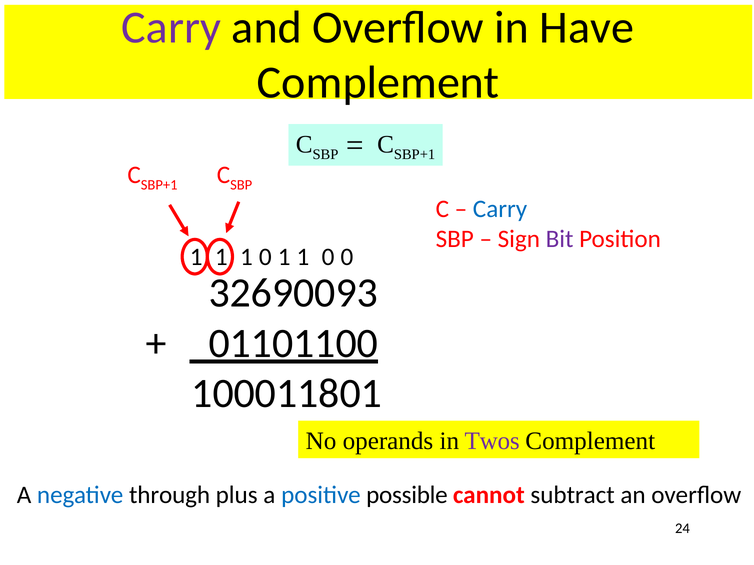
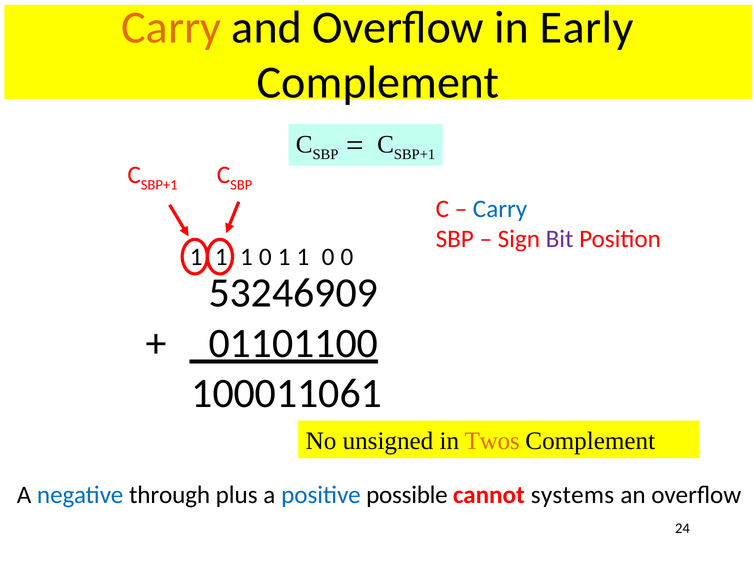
Carry colour: purple -> orange (171, 27)
Have: Have -> Early (587, 27)
32690093: 32690093 -> 53246909 (293, 293)
100011801: 100011801 -> 100011061 (287, 394)
operands: operands -> unsigned (388, 442)
Twos colour: purple -> orange (492, 442)
subtract: subtract -> systems (572, 495)
